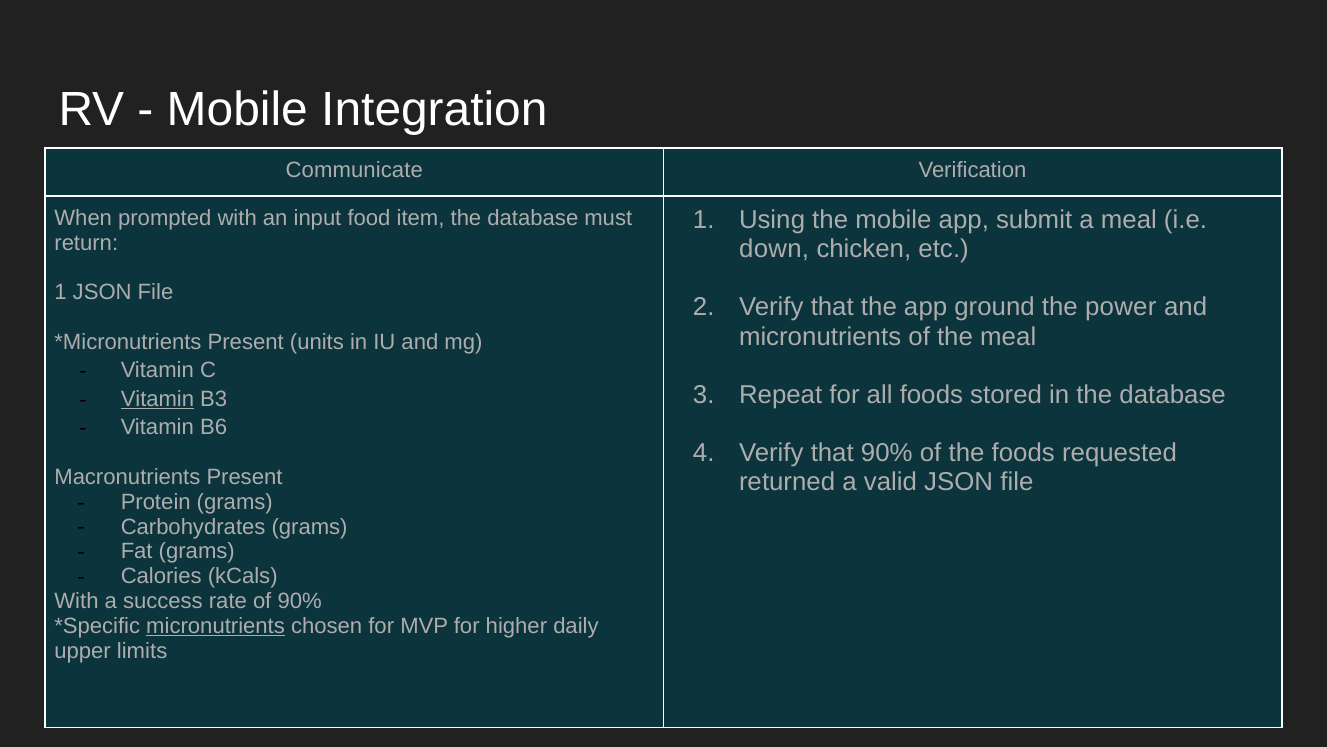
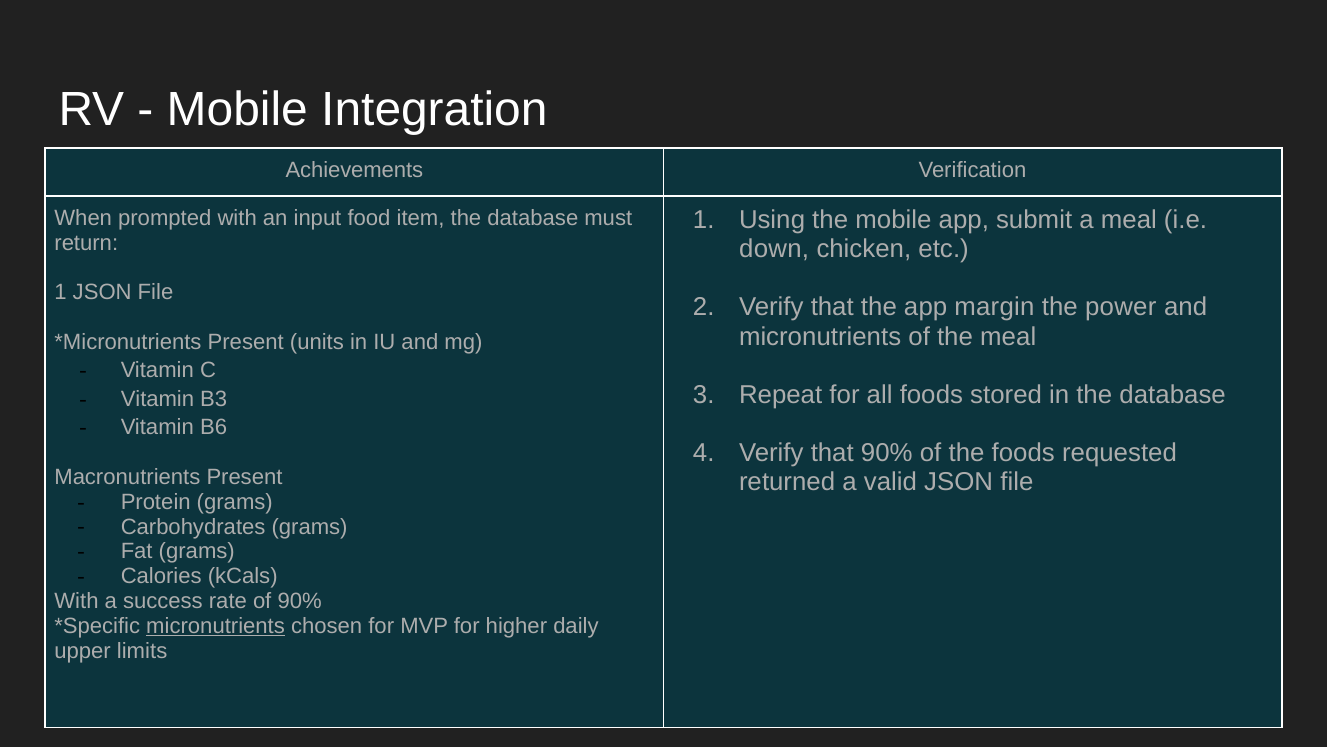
Communicate: Communicate -> Achievements (354, 170)
ground: ground -> margin (994, 307)
Vitamin underline: present -> none (157, 399)
